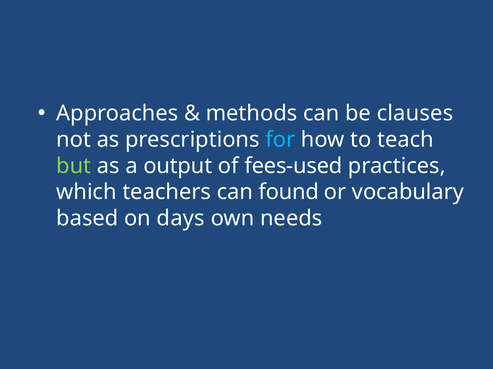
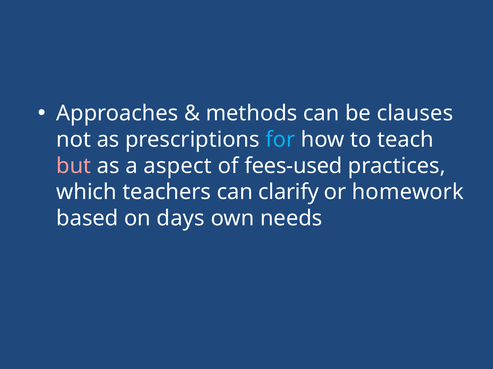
but colour: light green -> pink (74, 166)
output: output -> aspect (178, 166)
found: found -> clarify (289, 192)
vocabulary: vocabulary -> homework (408, 192)
